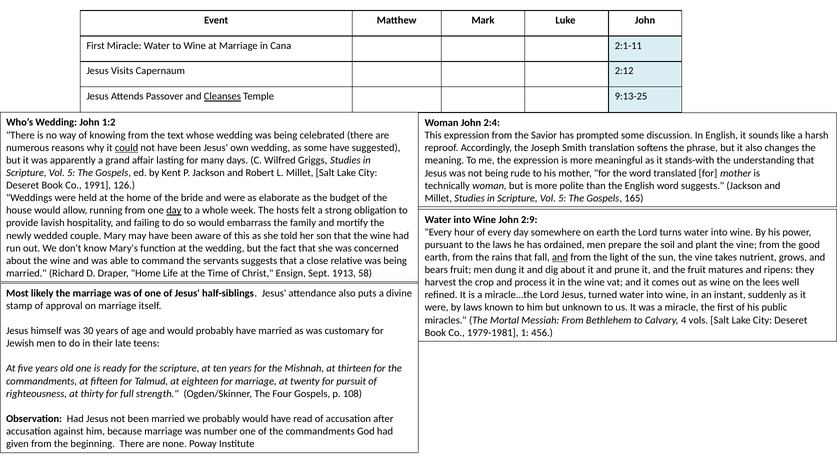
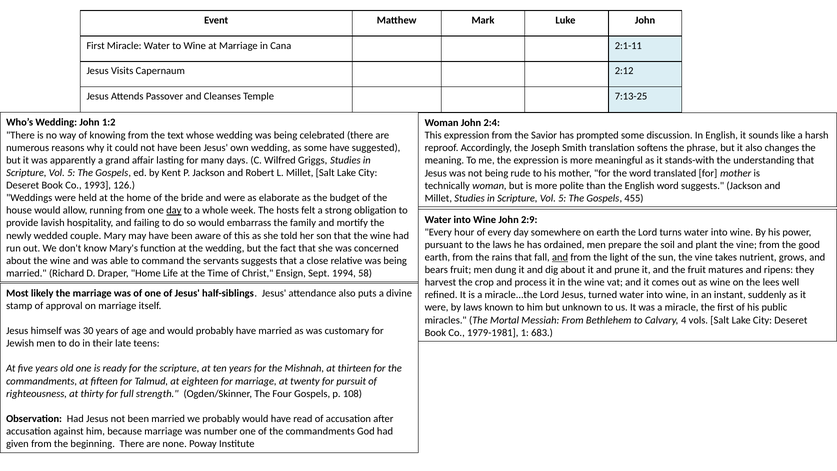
Cleanses underline: present -> none (222, 96)
9:13-25: 9:13-25 -> 7:13-25 (631, 96)
could underline: present -> none (127, 148)
1991: 1991 -> 1993 (97, 185)
165: 165 -> 455 (634, 198)
1913: 1913 -> 1994 (344, 273)
456: 456 -> 683 (542, 332)
